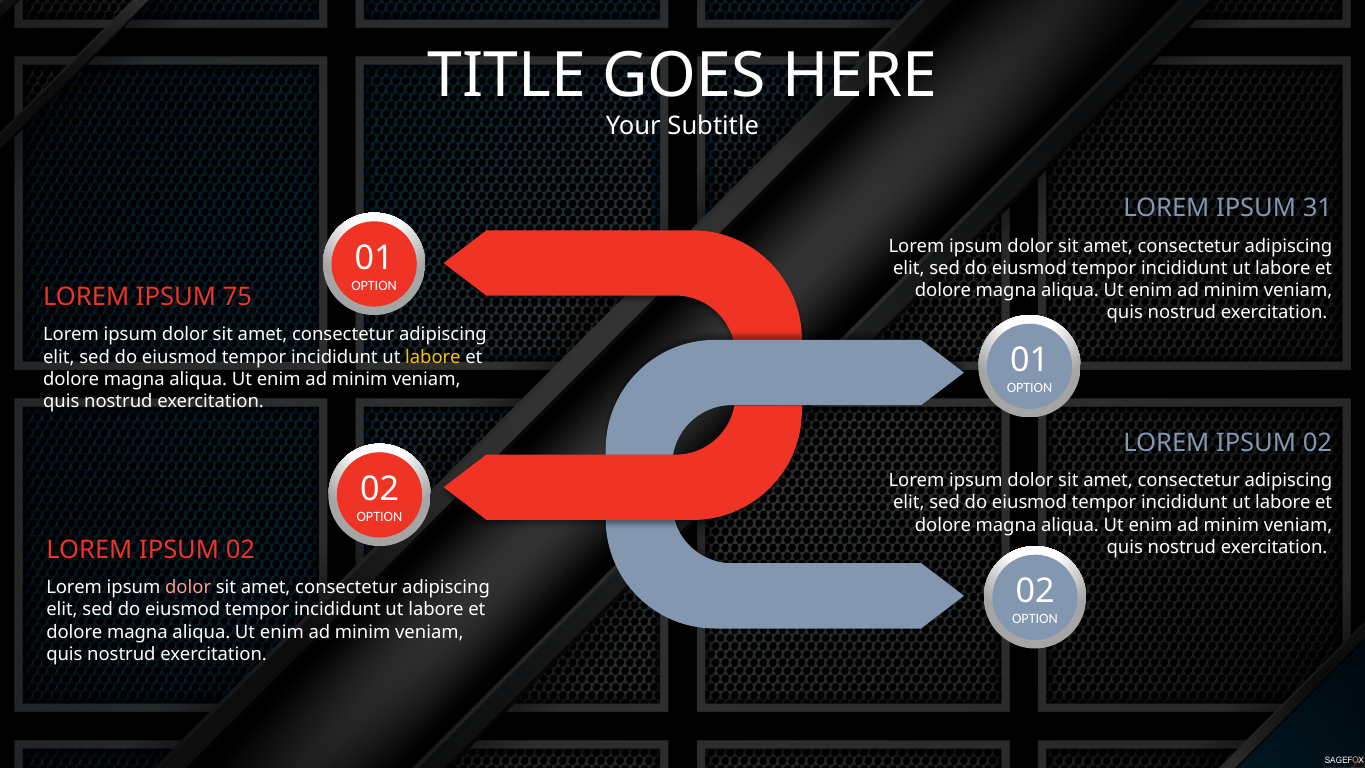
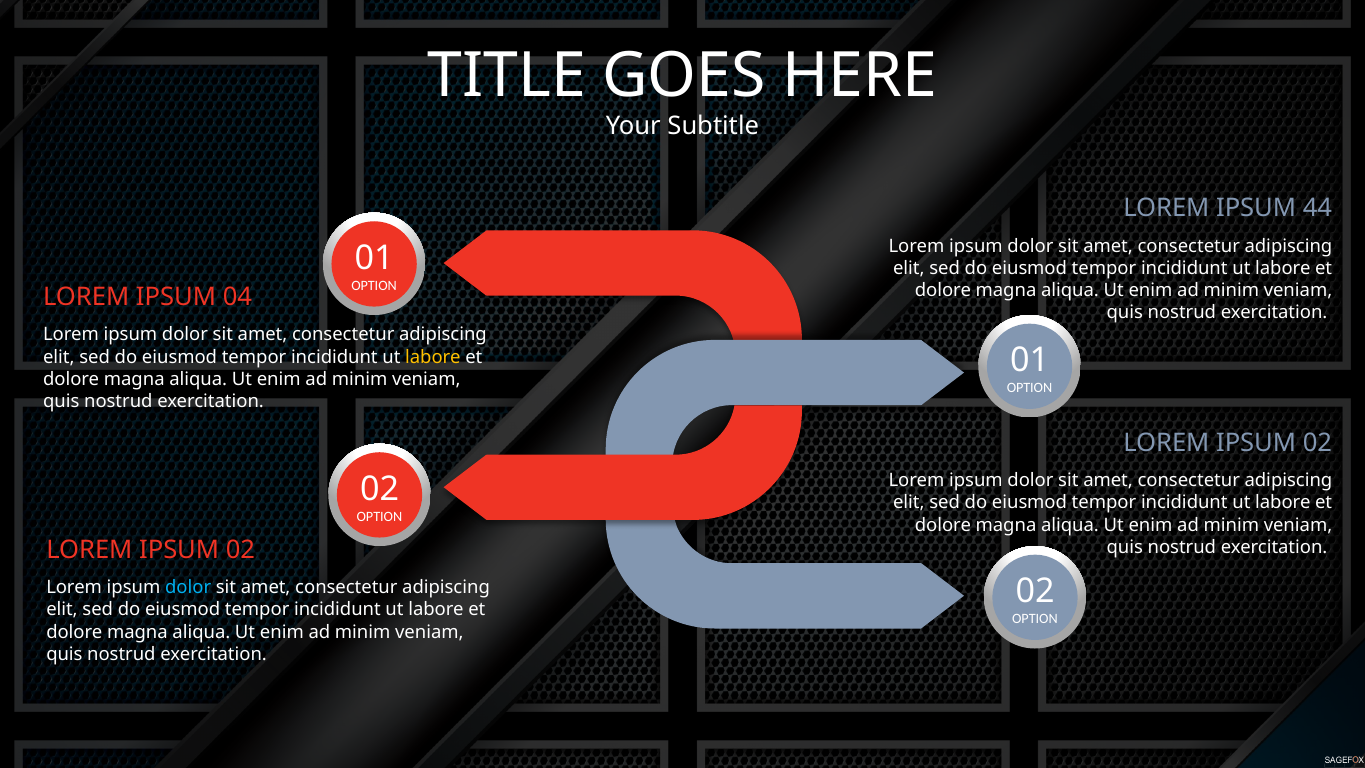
31: 31 -> 44 (1317, 208)
75: 75 -> 04 (237, 297)
dolor colour: pink -> light blue (188, 587)
